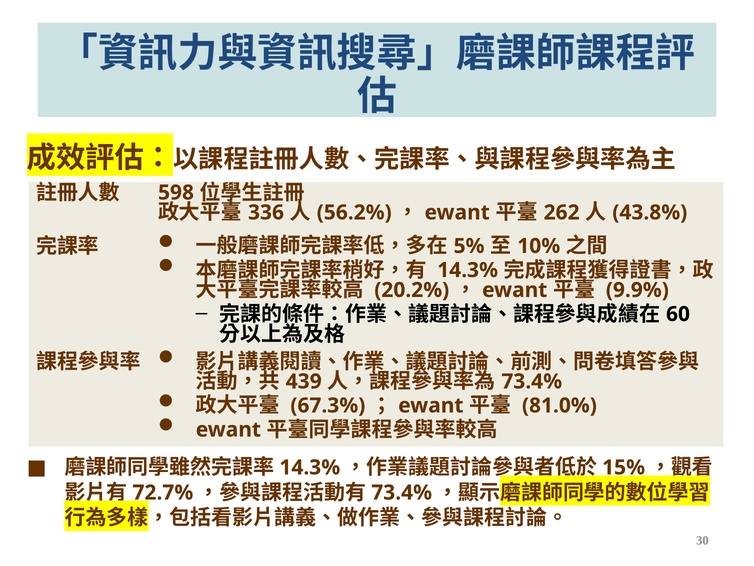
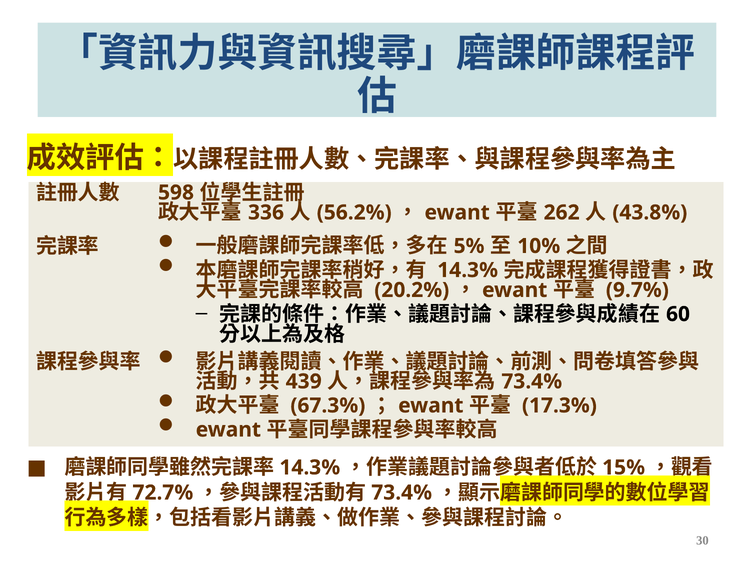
9.9%: 9.9% -> 9.7% (637, 290)
81.0%: 81.0% -> 17.3% (559, 405)
